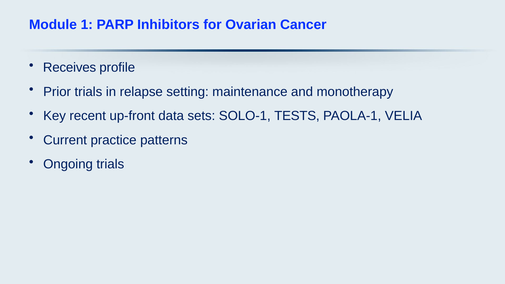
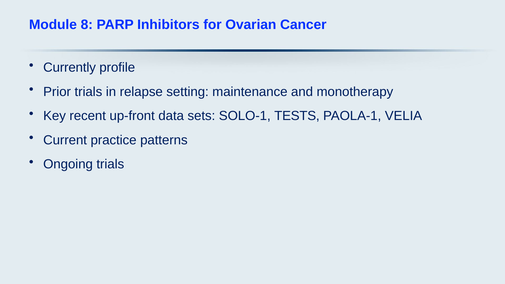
1: 1 -> 8 (87, 25)
Receives: Receives -> Currently (70, 68)
